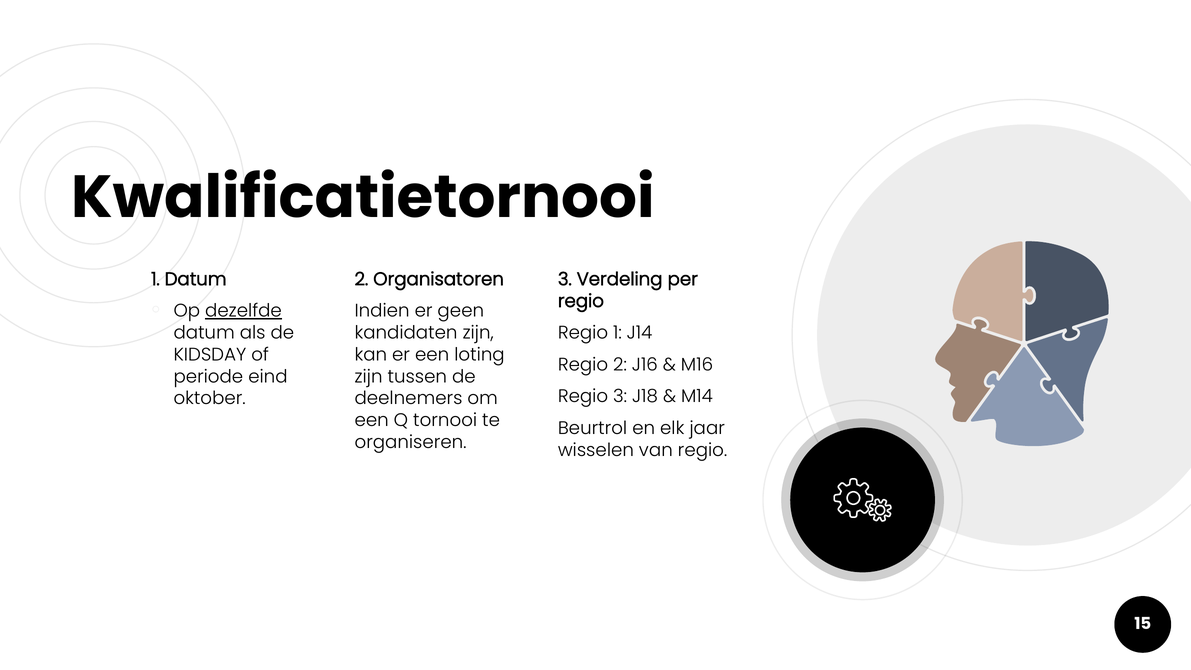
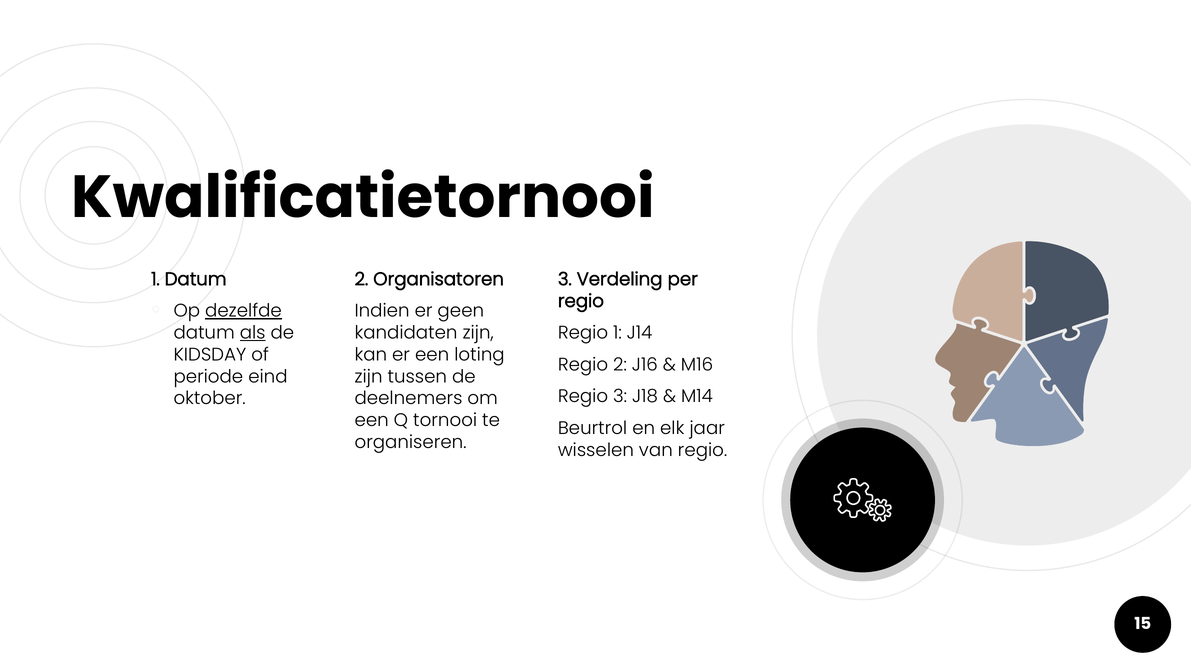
als underline: none -> present (253, 333)
